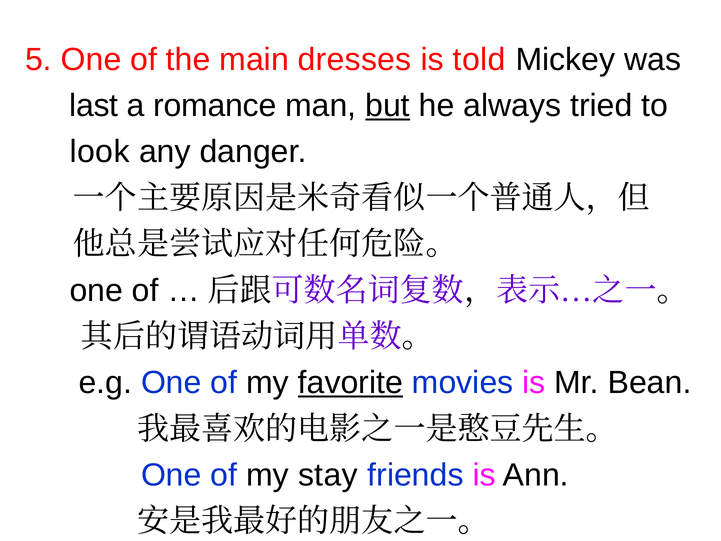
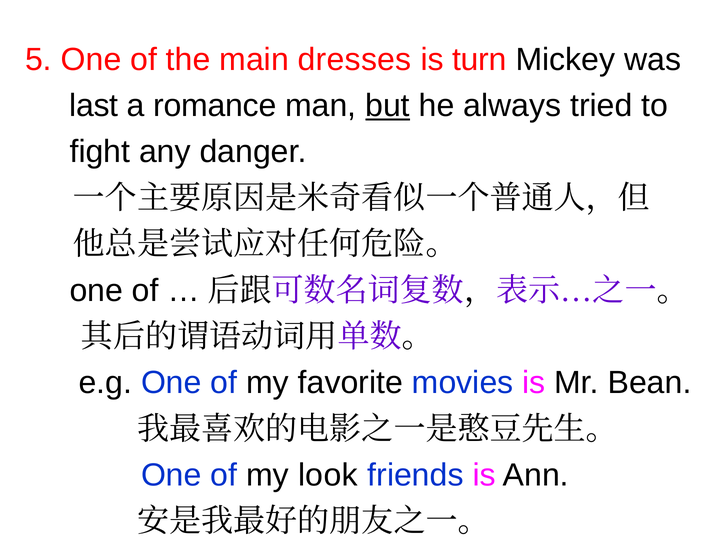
told: told -> turn (480, 60)
look: look -> fight (100, 152)
favorite underline: present -> none (350, 383)
stay: stay -> look (328, 475)
